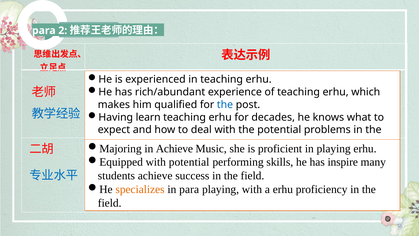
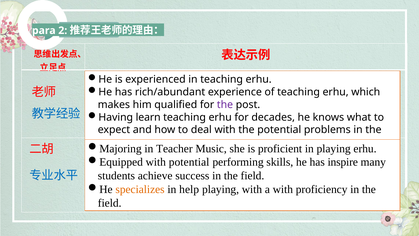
the colour: blue -> purple (225, 105)
in Achieve: Achieve -> Teacher (174, 148)
in para: para -> help (189, 189)
a erhu: erhu -> with (283, 189)
